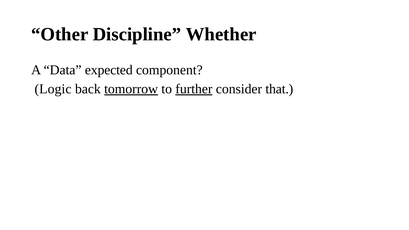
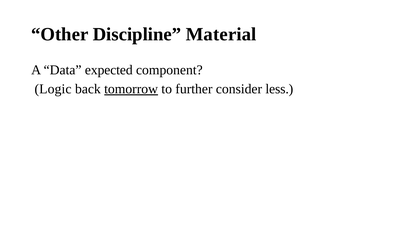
Whether: Whether -> Material (221, 34)
further underline: present -> none (194, 89)
that: that -> less (279, 89)
